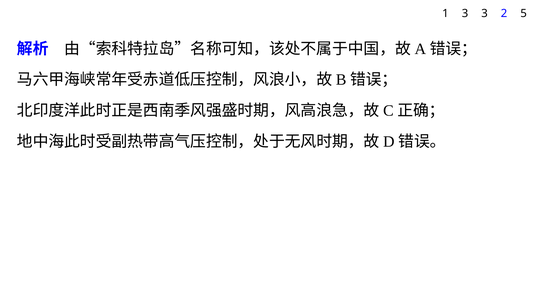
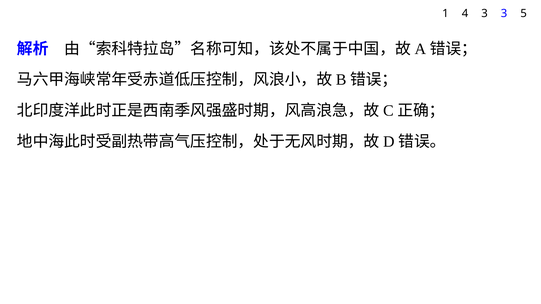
1 3: 3 -> 4 (465, 14)
3 2: 2 -> 3 (504, 14)
